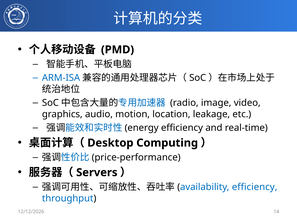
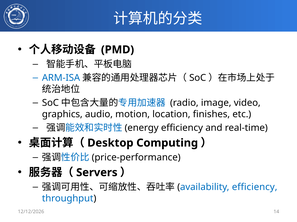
leakage: leakage -> finishes (211, 115)
